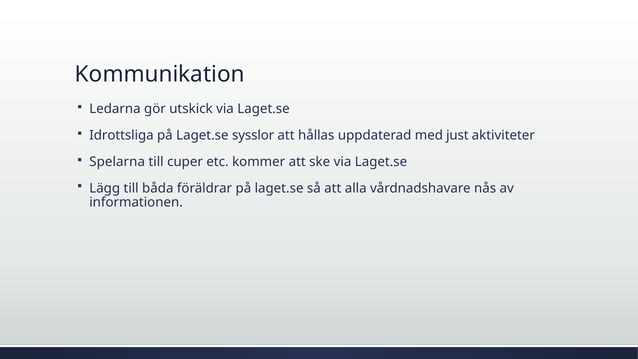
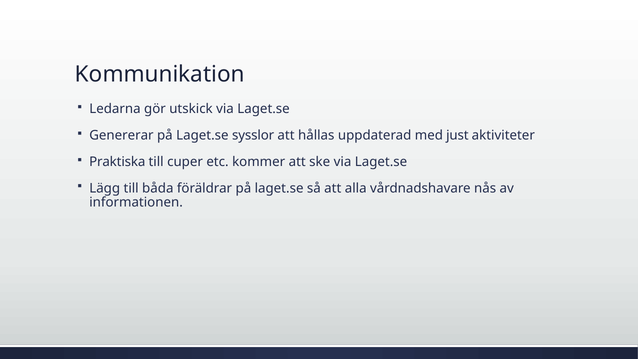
Idrottsliga: Idrottsliga -> Genererar (121, 135)
Spelarna: Spelarna -> Praktiska (117, 162)
